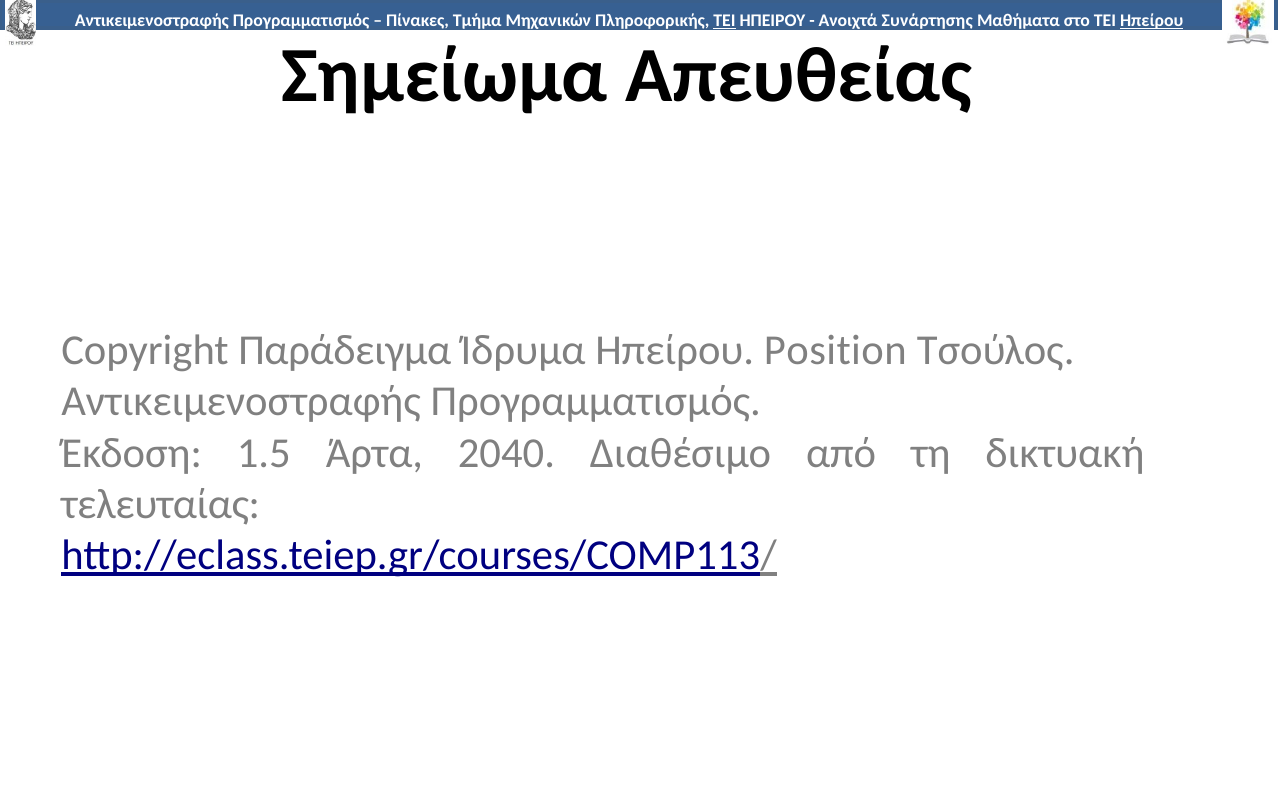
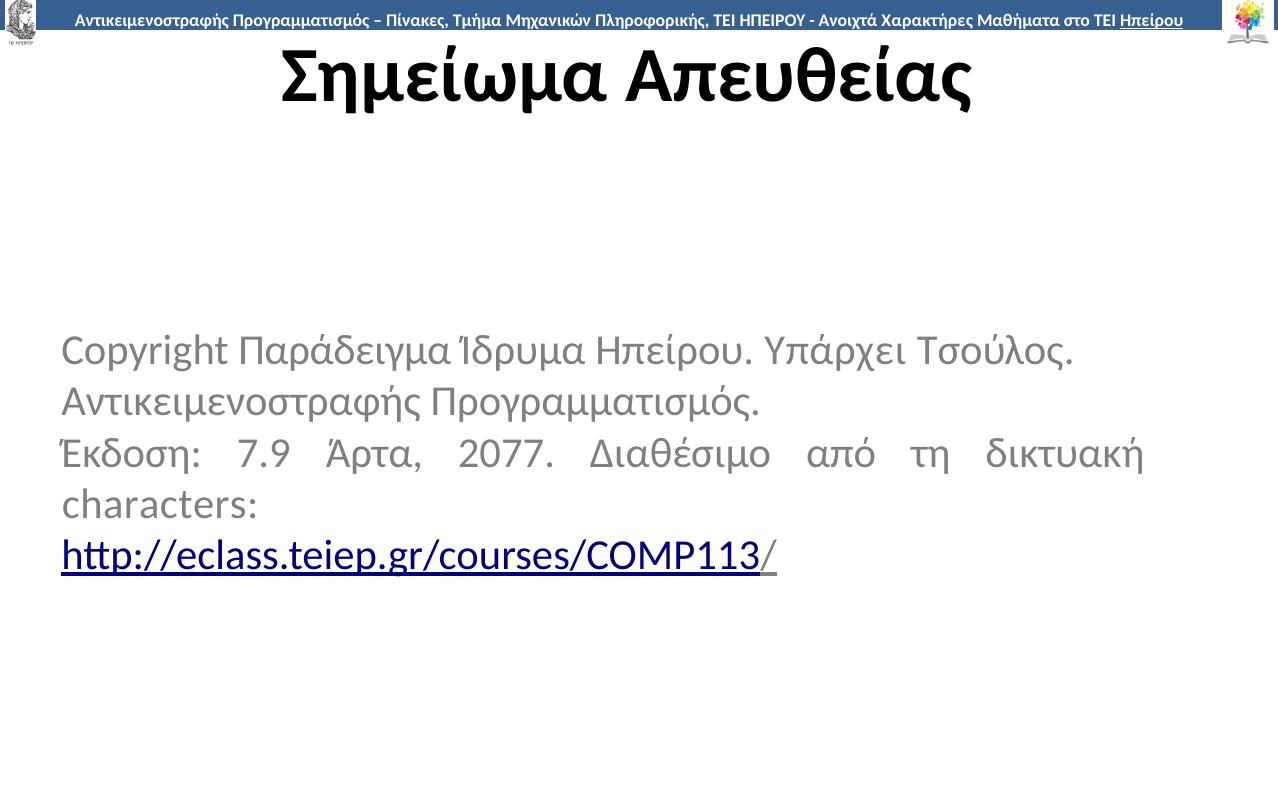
ΤΕΙ underline: present -> none (725, 21)
Συνάρτησης: Συνάρτησης -> Χαρακτήρες (927, 21)
Position: Position -> Υπάρχει (835, 351)
1.5: 1.5 -> 7.9 (264, 453)
2040: 2040 -> 2077 (506, 453)
τελευταίας: τελευταίας -> characters (160, 504)
